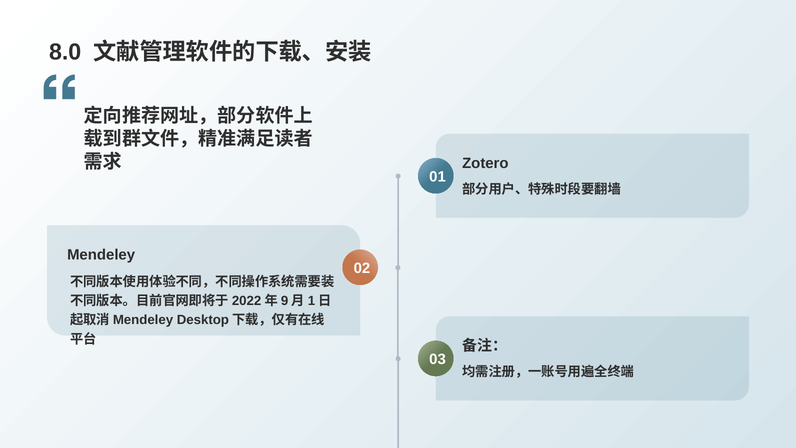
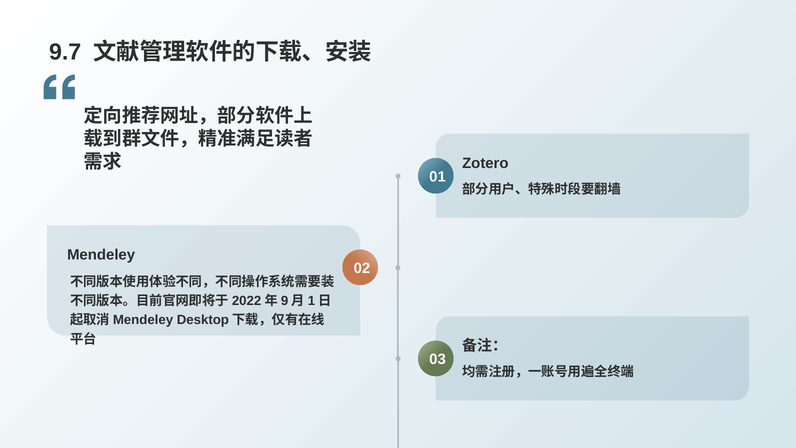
8.0: 8.0 -> 9.7 (65, 52)
